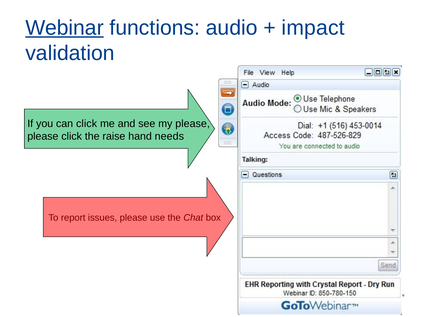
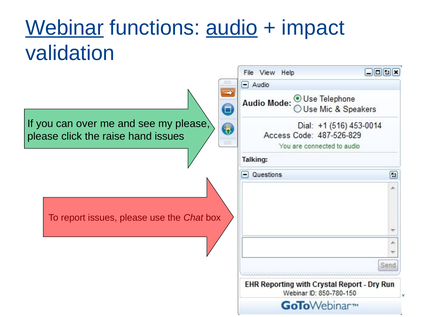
audio underline: none -> present (232, 28)
can click: click -> over (87, 124)
hand needs: needs -> issues (169, 136)
